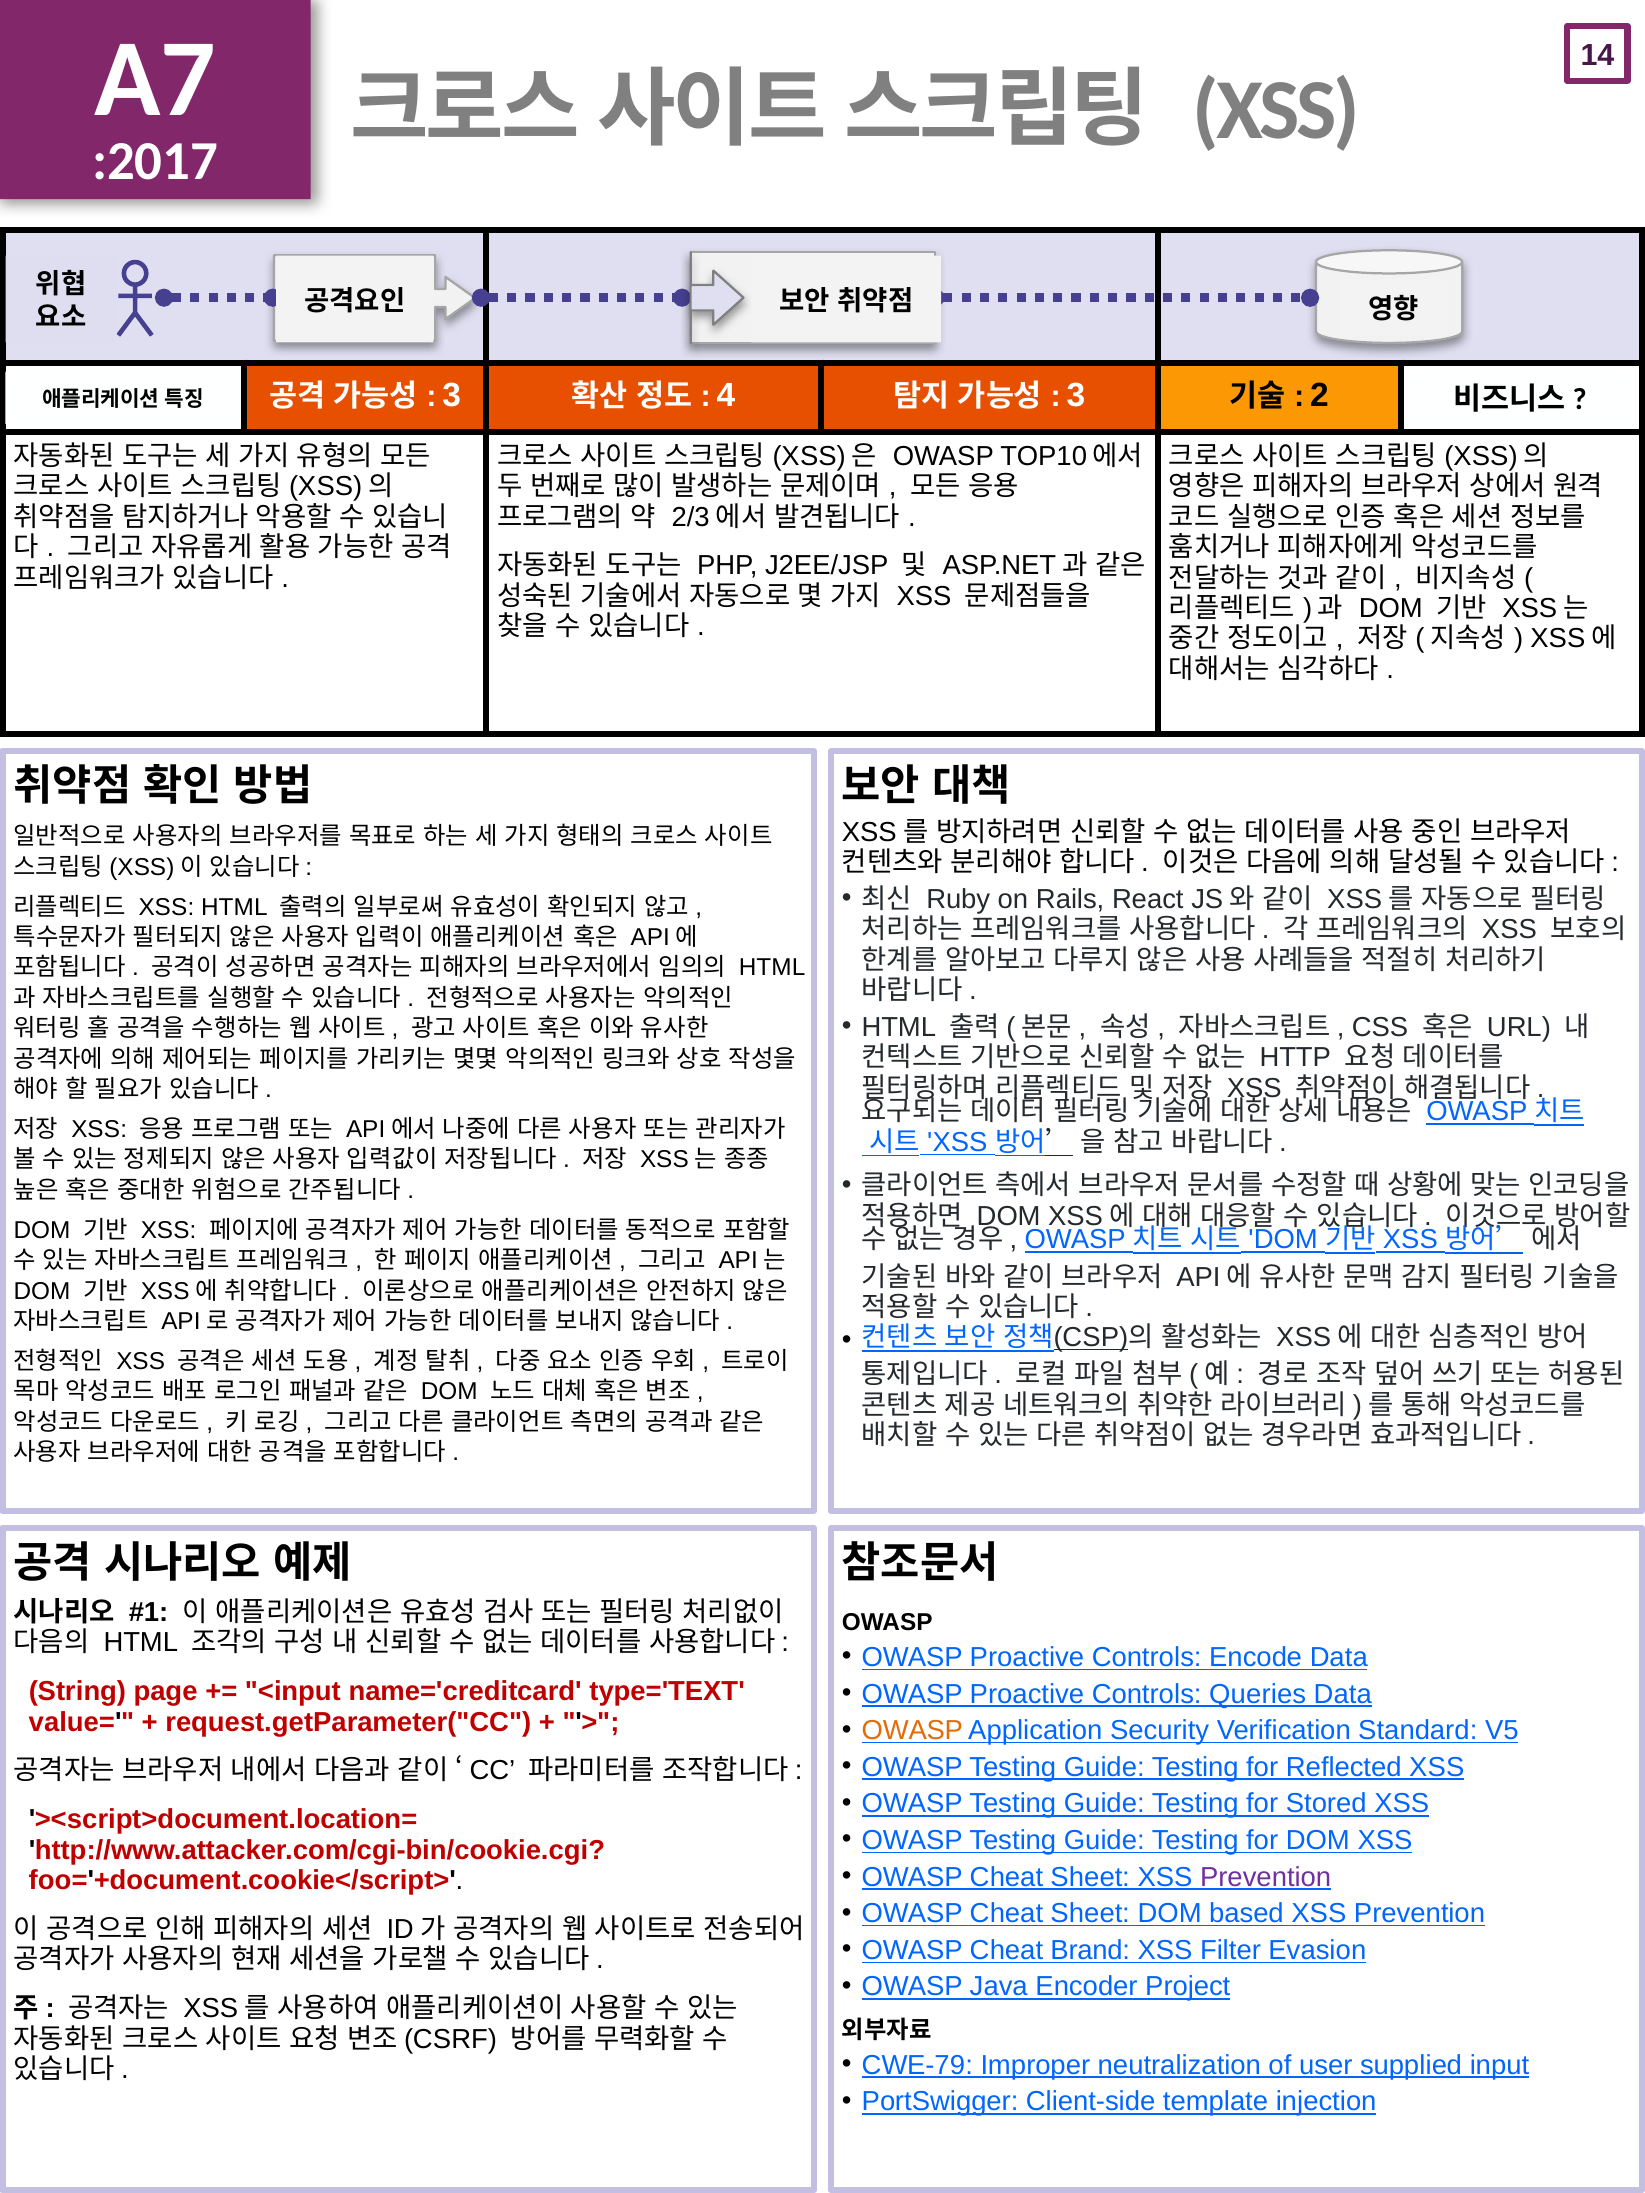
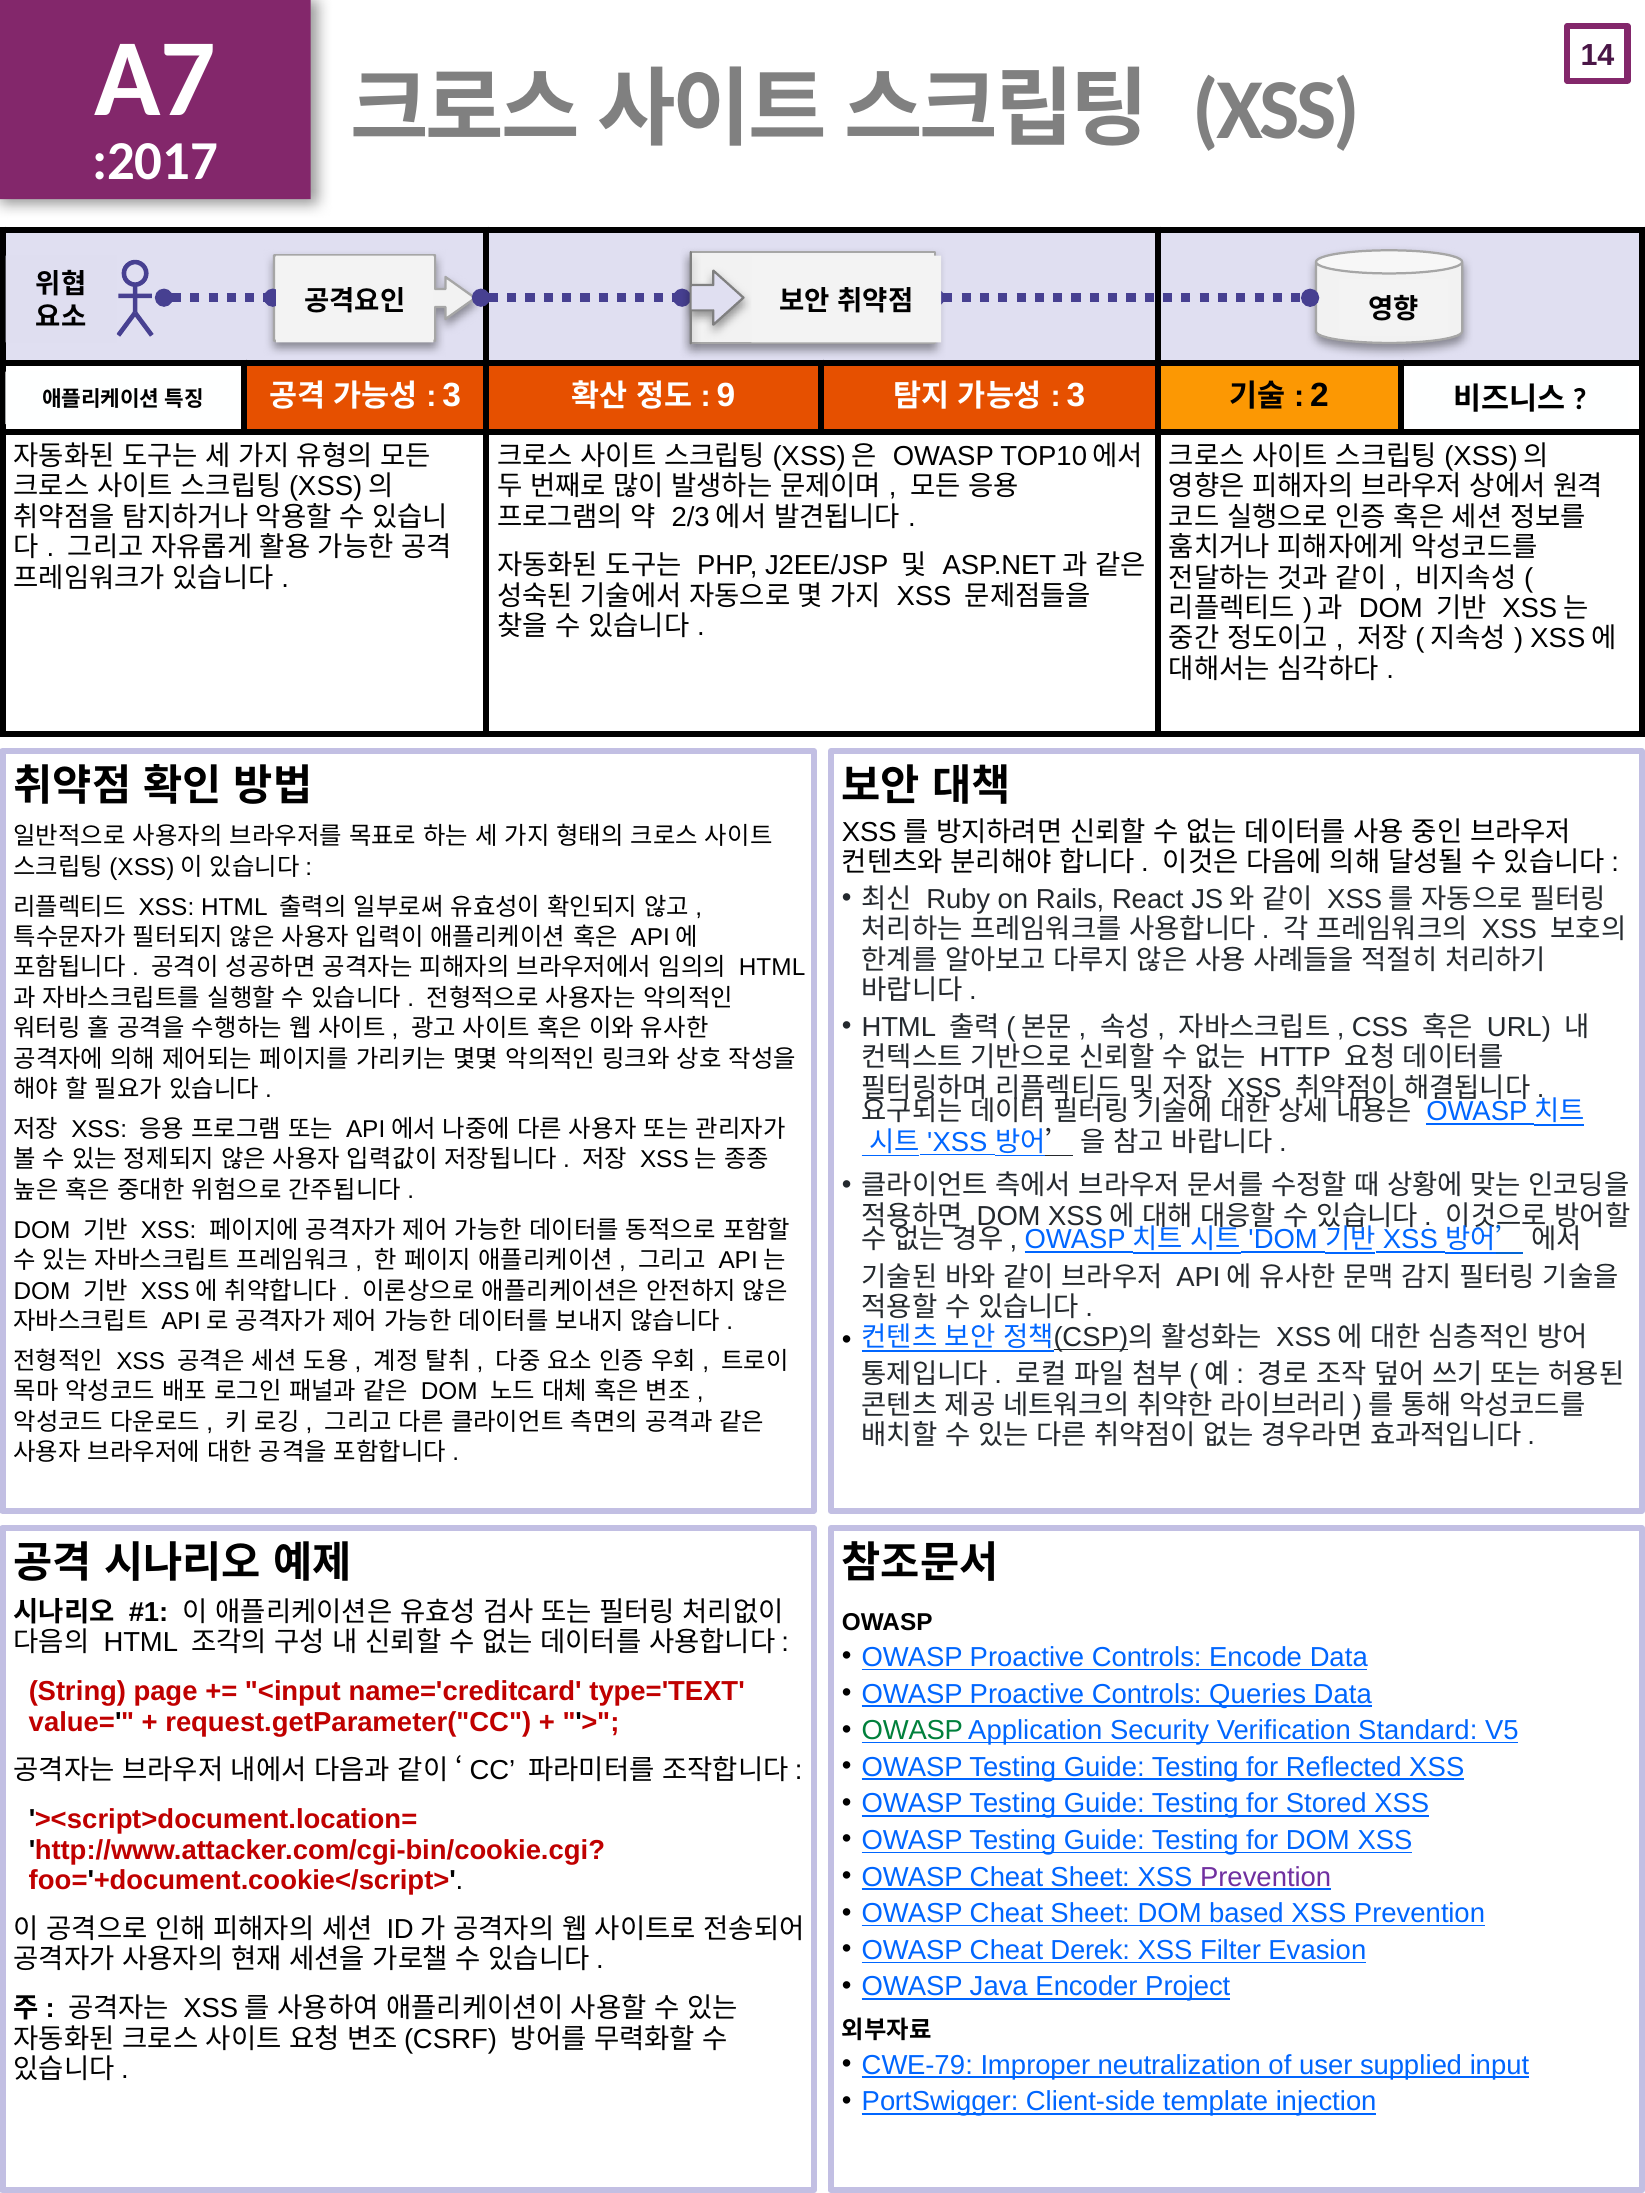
4: 4 -> 9 (726, 396)
OWASP colour: orange -> green (912, 1731)
Brand: Brand -> Derek (1090, 1951)
